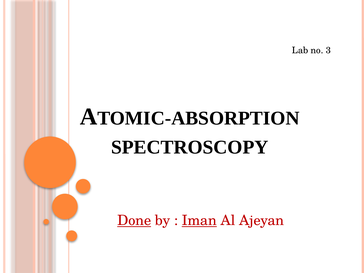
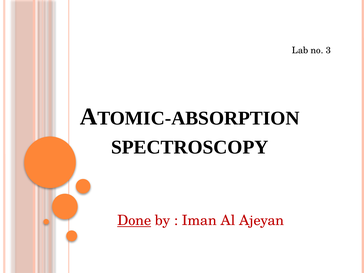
Iman underline: present -> none (199, 221)
